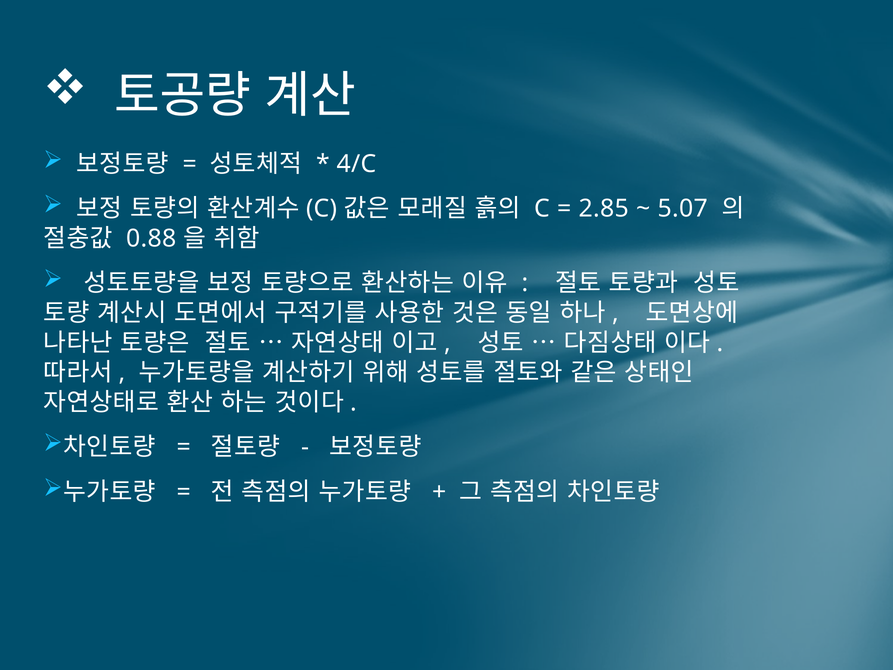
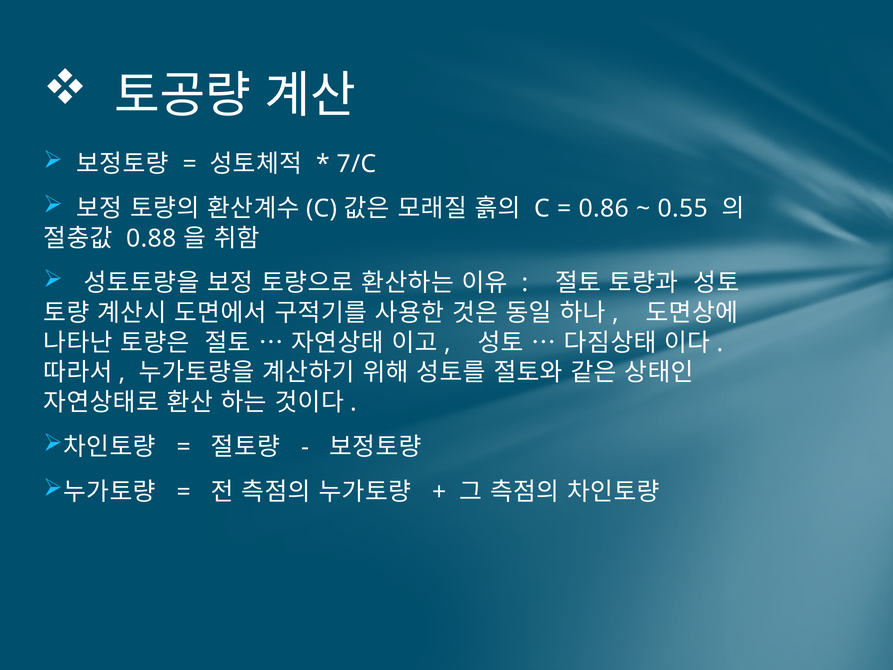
4/C: 4/C -> 7/C (357, 164)
2.85: 2.85 -> 0.86 (604, 209)
5.07: 5.07 -> 0.55 (683, 209)
